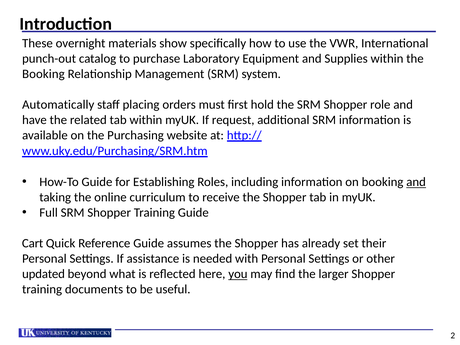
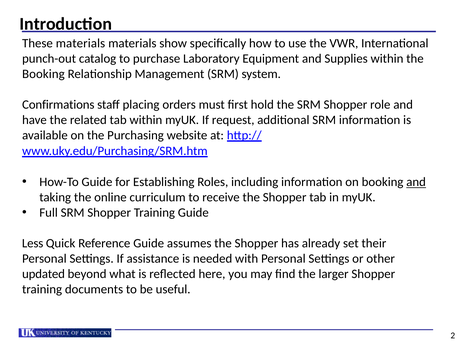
These overnight: overnight -> materials (80, 43)
Automatically: Automatically -> Confirmations (58, 105)
Cart: Cart -> Less (33, 243)
you underline: present -> none (238, 274)
